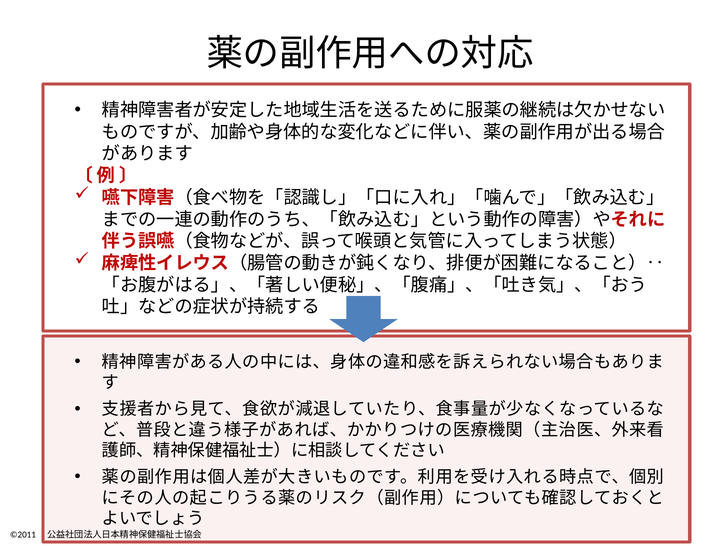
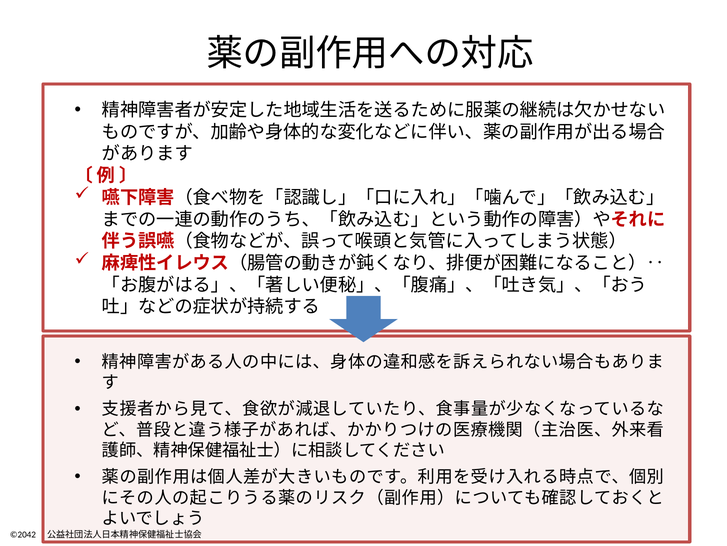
©2011: ©2011 -> ©2042 (23, 534)
